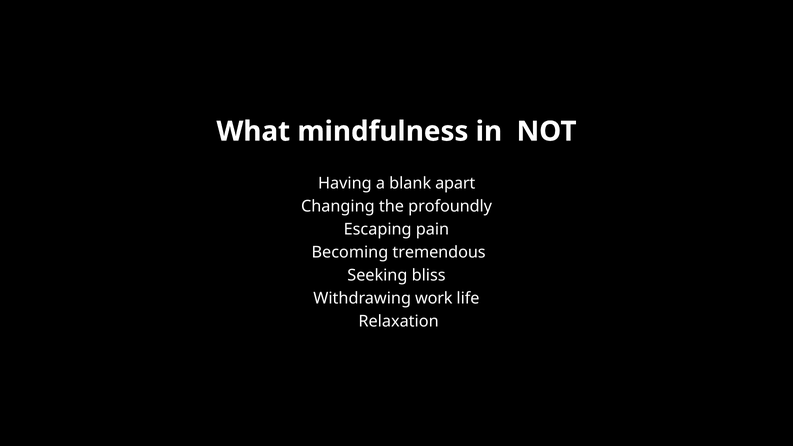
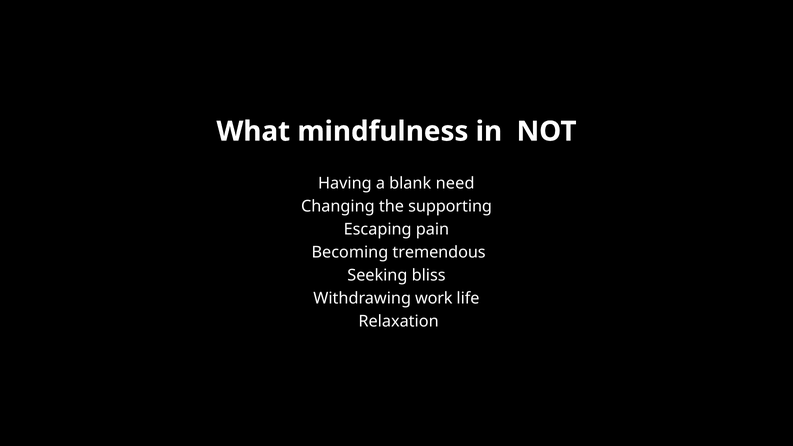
apart: apart -> need (455, 183)
profoundly: profoundly -> supporting (450, 206)
